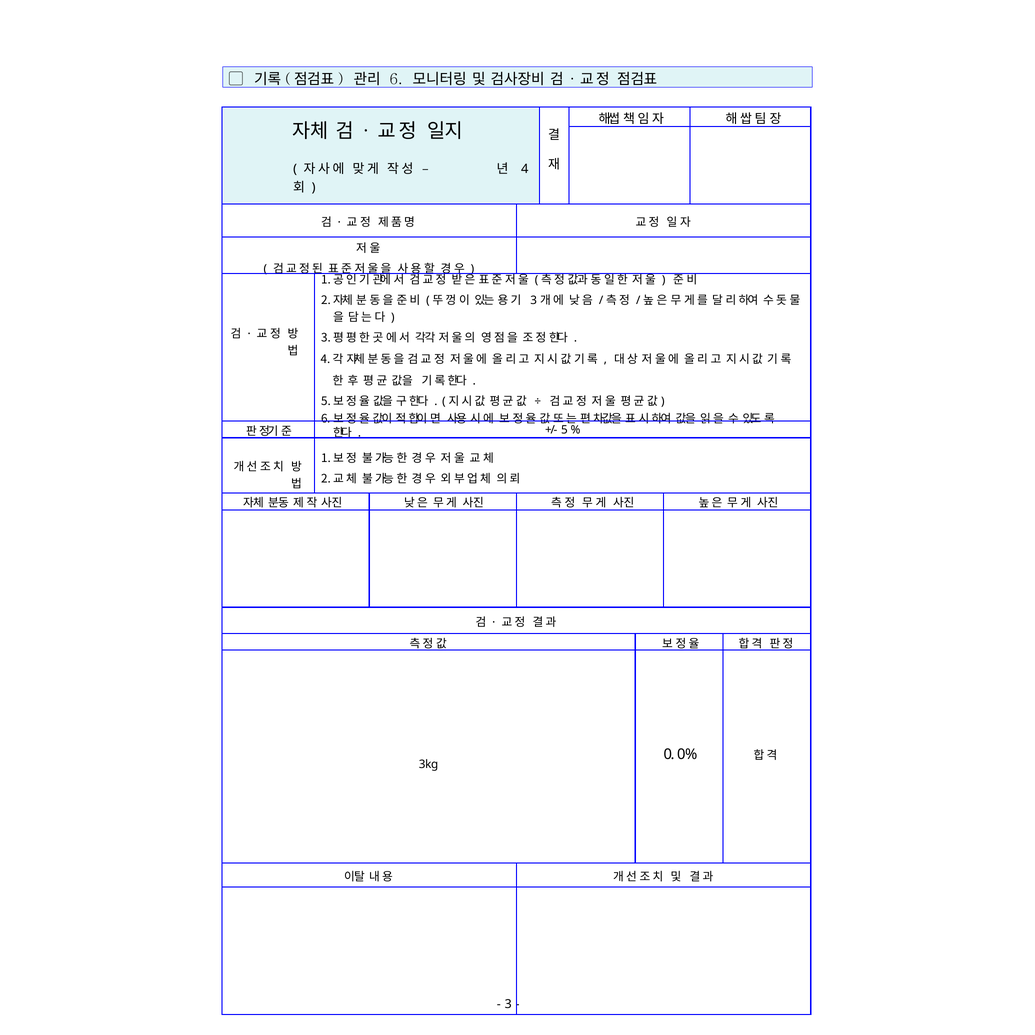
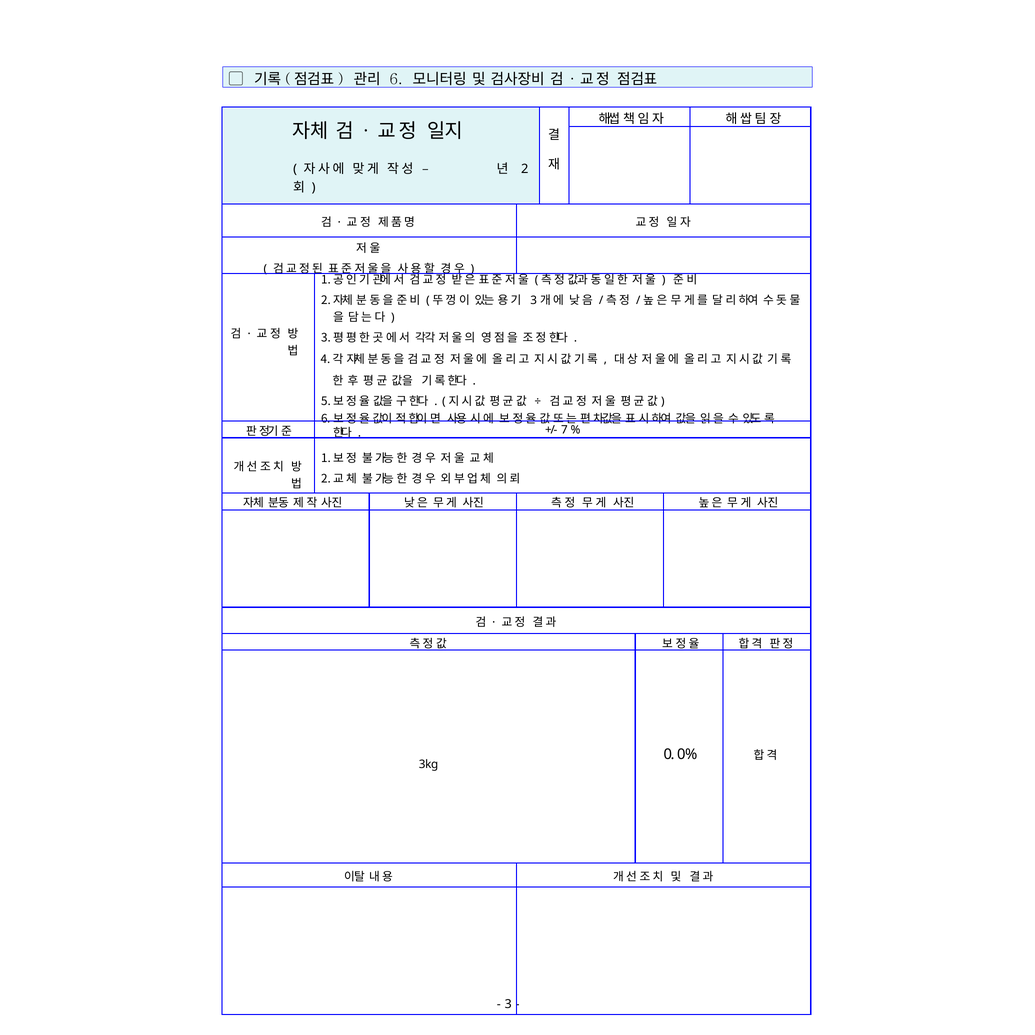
4: 4 -> 2 (525, 169)
5: 5 -> 7 (564, 430)
